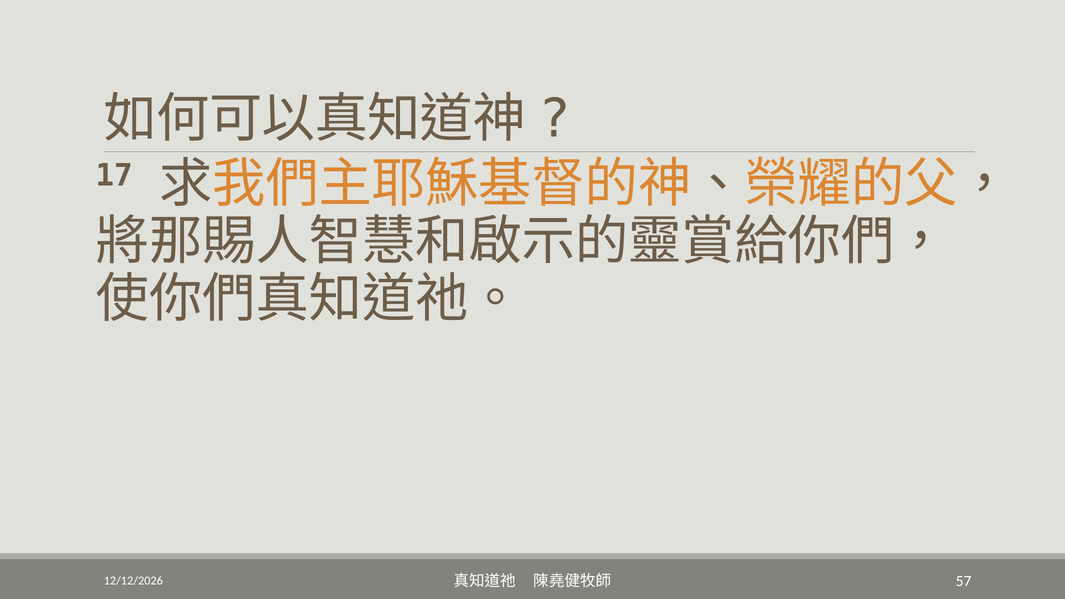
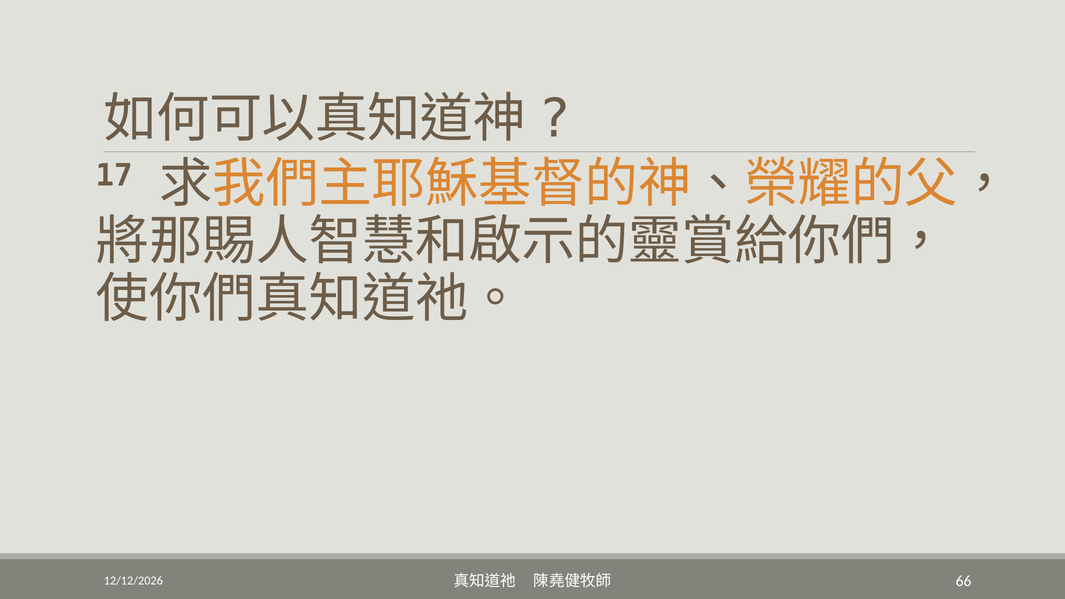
57: 57 -> 66 (964, 581)
